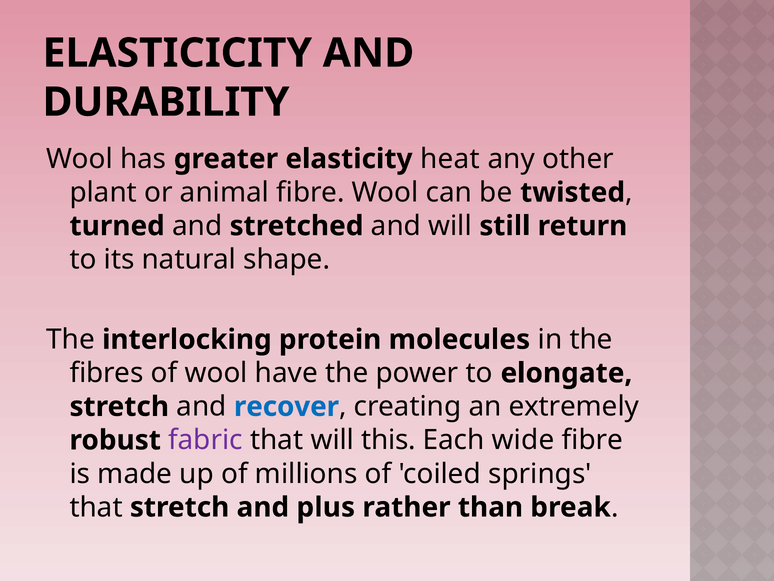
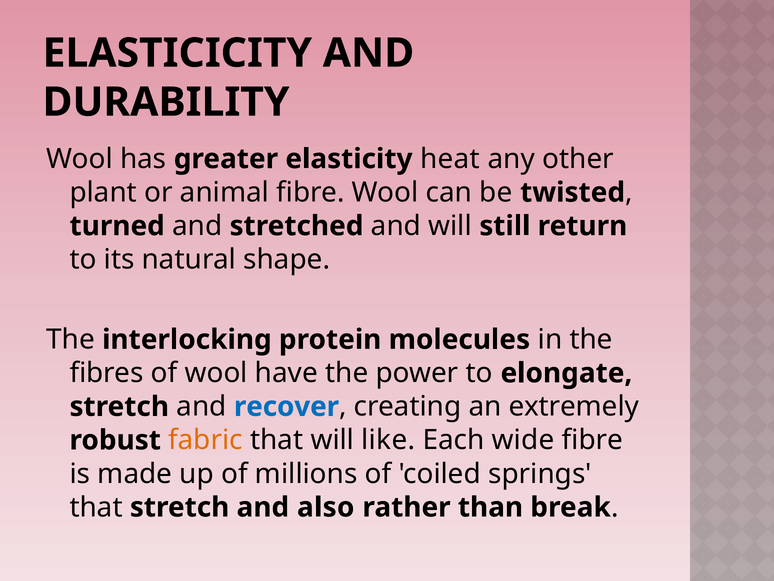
fabric colour: purple -> orange (206, 440)
this: this -> like (388, 440)
plus: plus -> also (326, 507)
